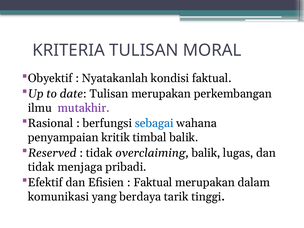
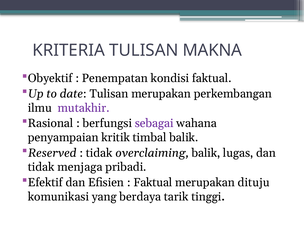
MORAL: MORAL -> MAKNA (212, 50)
Nyatakanlah: Nyatakanlah -> Penempatan (115, 78)
sebagai colour: blue -> purple (154, 123)
dalam: dalam -> dituju (254, 182)
